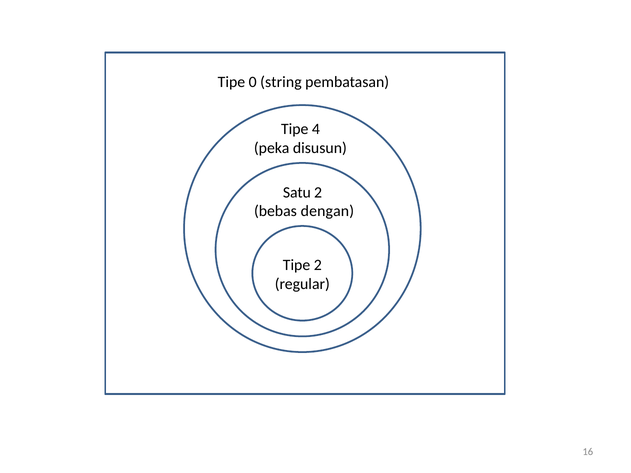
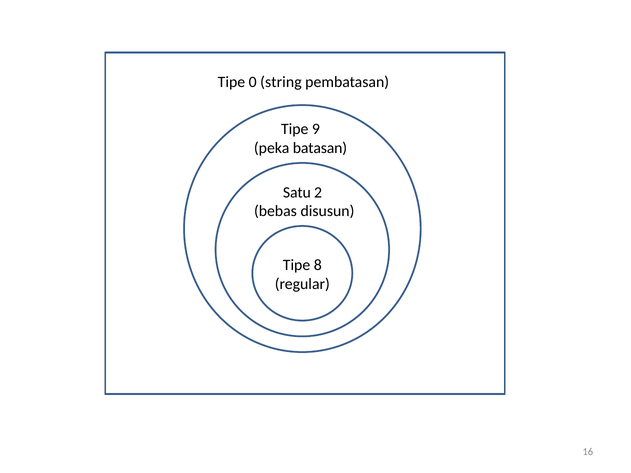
4: 4 -> 9 (316, 129)
disusun: disusun -> batasan (320, 148)
dengan: dengan -> disusun (327, 211)
Tipe 2: 2 -> 8 (318, 265)
